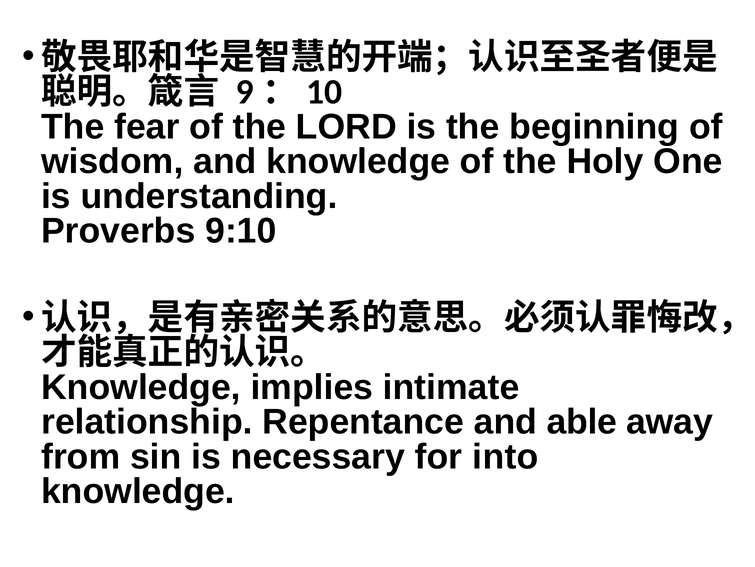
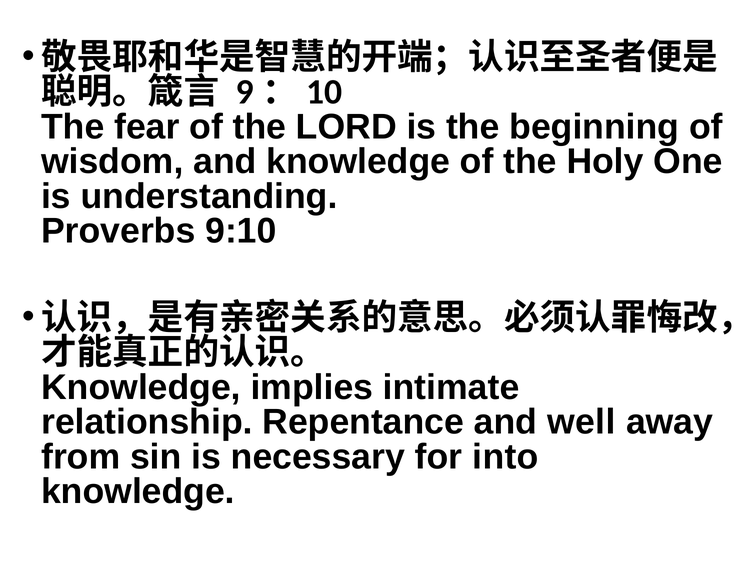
able: able -> well (581, 422)
